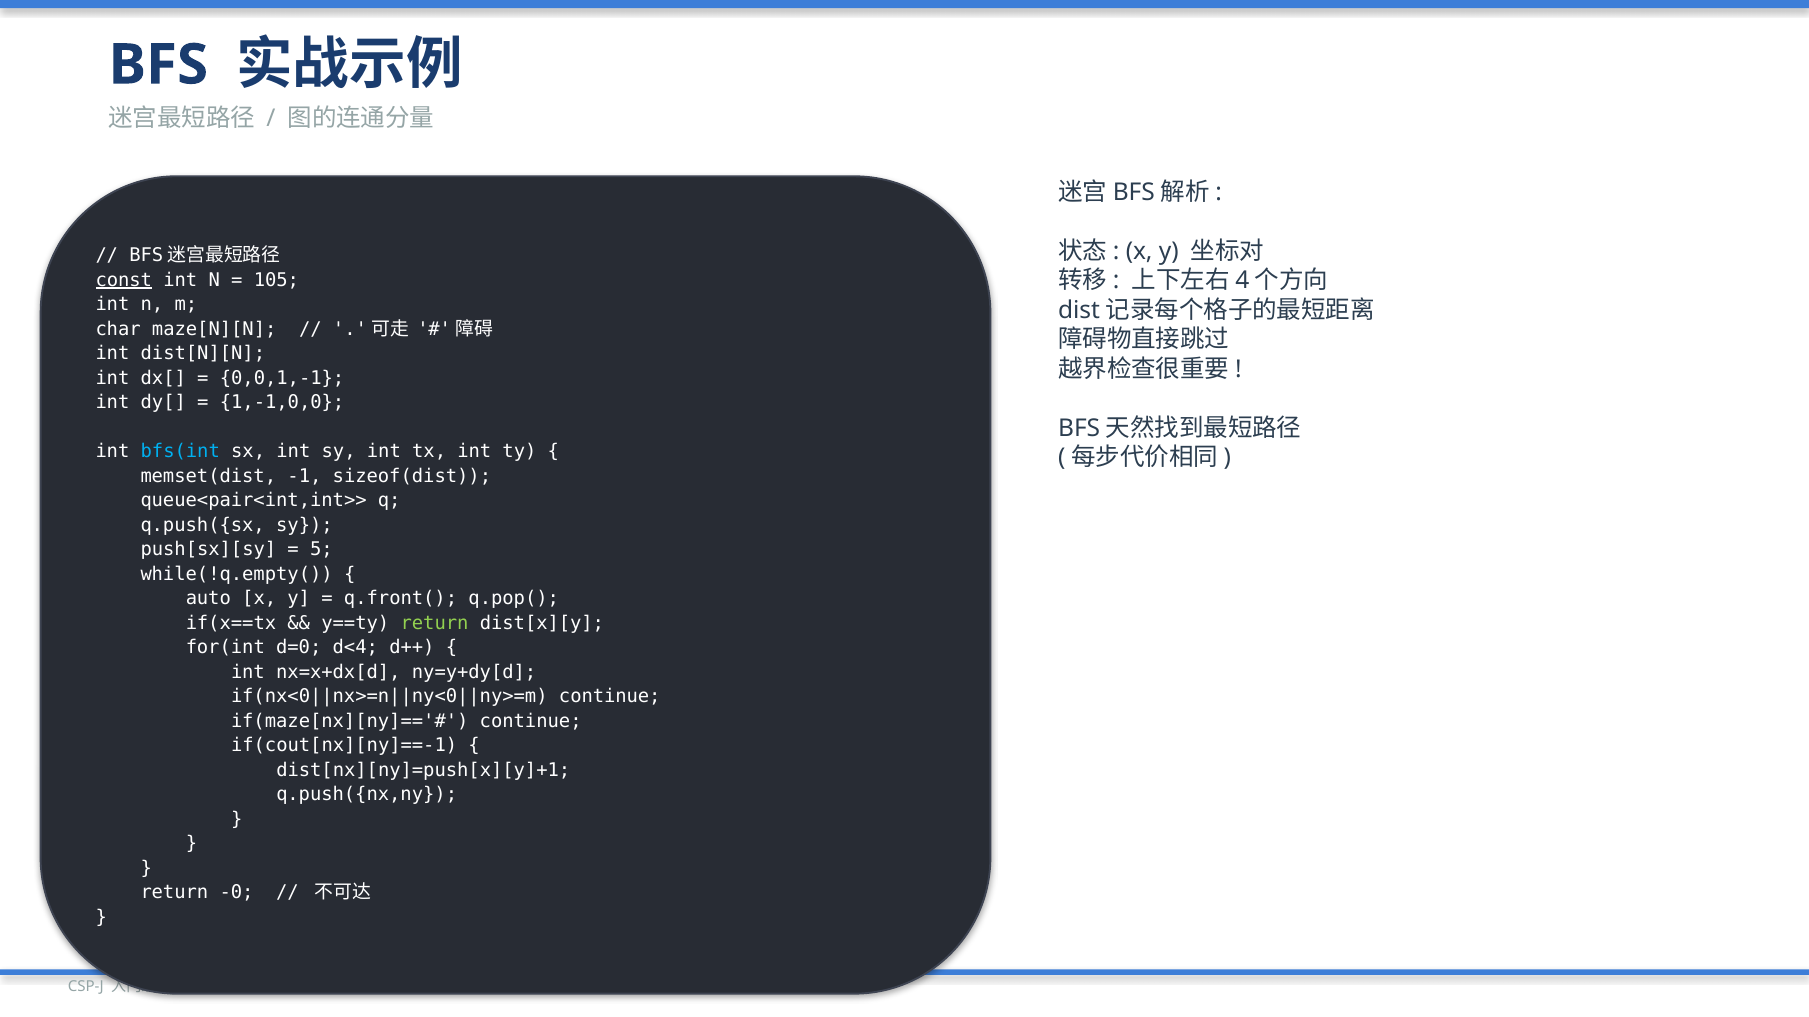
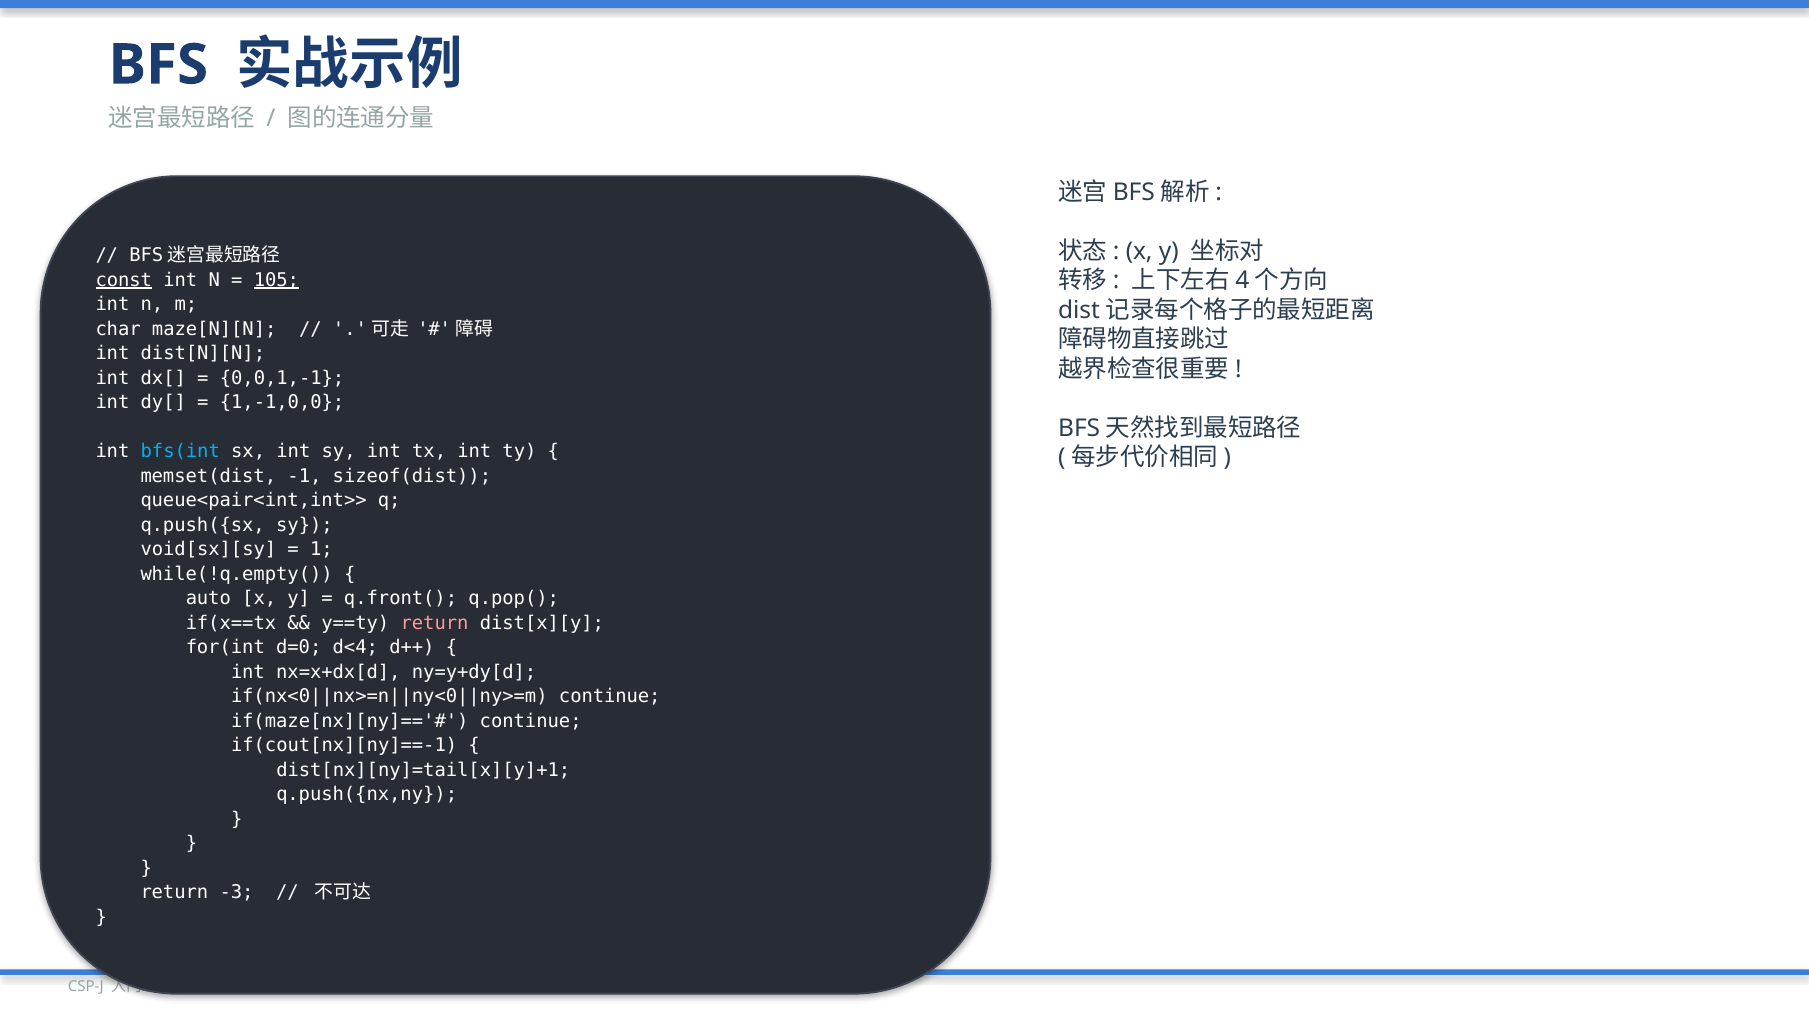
105 underline: none -> present (276, 280)
push[sx][sy: push[sx][sy -> void[sx][sy (208, 550)
5: 5 -> 1 (321, 550)
return colour: light green -> pink (435, 623)
dist[nx][ny]=push[x][y]+1: dist[nx][ny]=push[x][y]+1 -> dist[nx][ny]=tail[x][y]+1 (423, 770)
-0: -0 -> -3 (237, 893)
